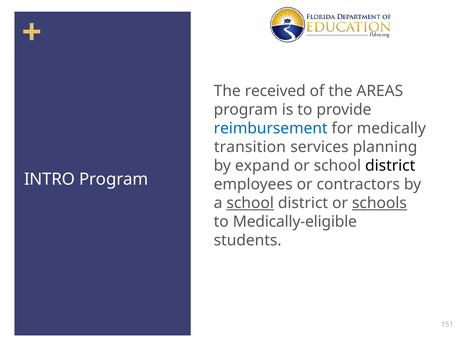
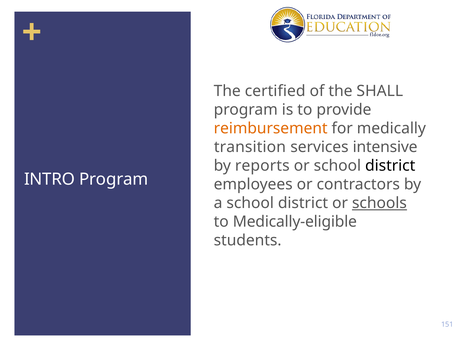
received: received -> certified (275, 91)
AREAS: AREAS -> SHALL (380, 91)
reimbursement colour: blue -> orange (271, 129)
planning: planning -> intensive (385, 147)
expand: expand -> reports (262, 166)
school underline: present -> none (250, 203)
